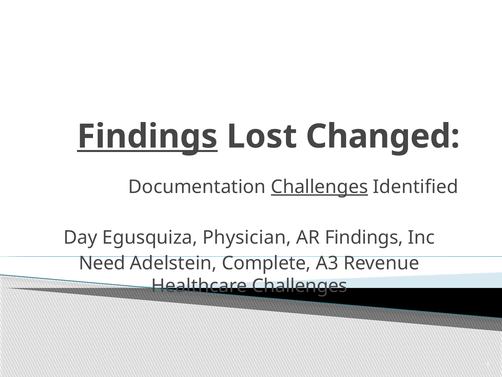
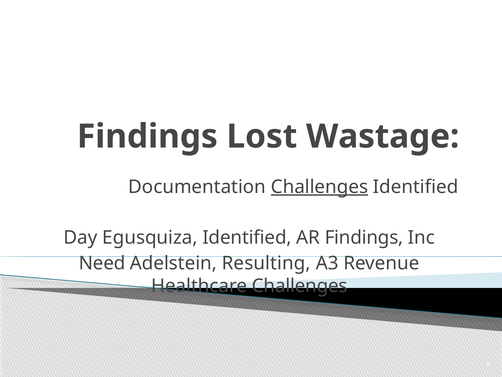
Findings underline: present -> none (147, 136)
Changed: Changed -> Wastage (383, 136)
Egusquiza Physician: Physician -> Identified (247, 237)
Complete: Complete -> Resulting (266, 263)
